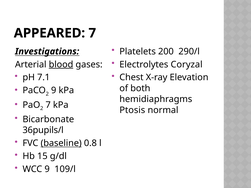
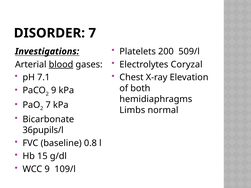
APPEARED: APPEARED -> DISORDER (49, 33)
290/l: 290/l -> 509/l (189, 52)
Ptosis: Ptosis -> Limbs (132, 110)
baseline underline: present -> none (61, 143)
